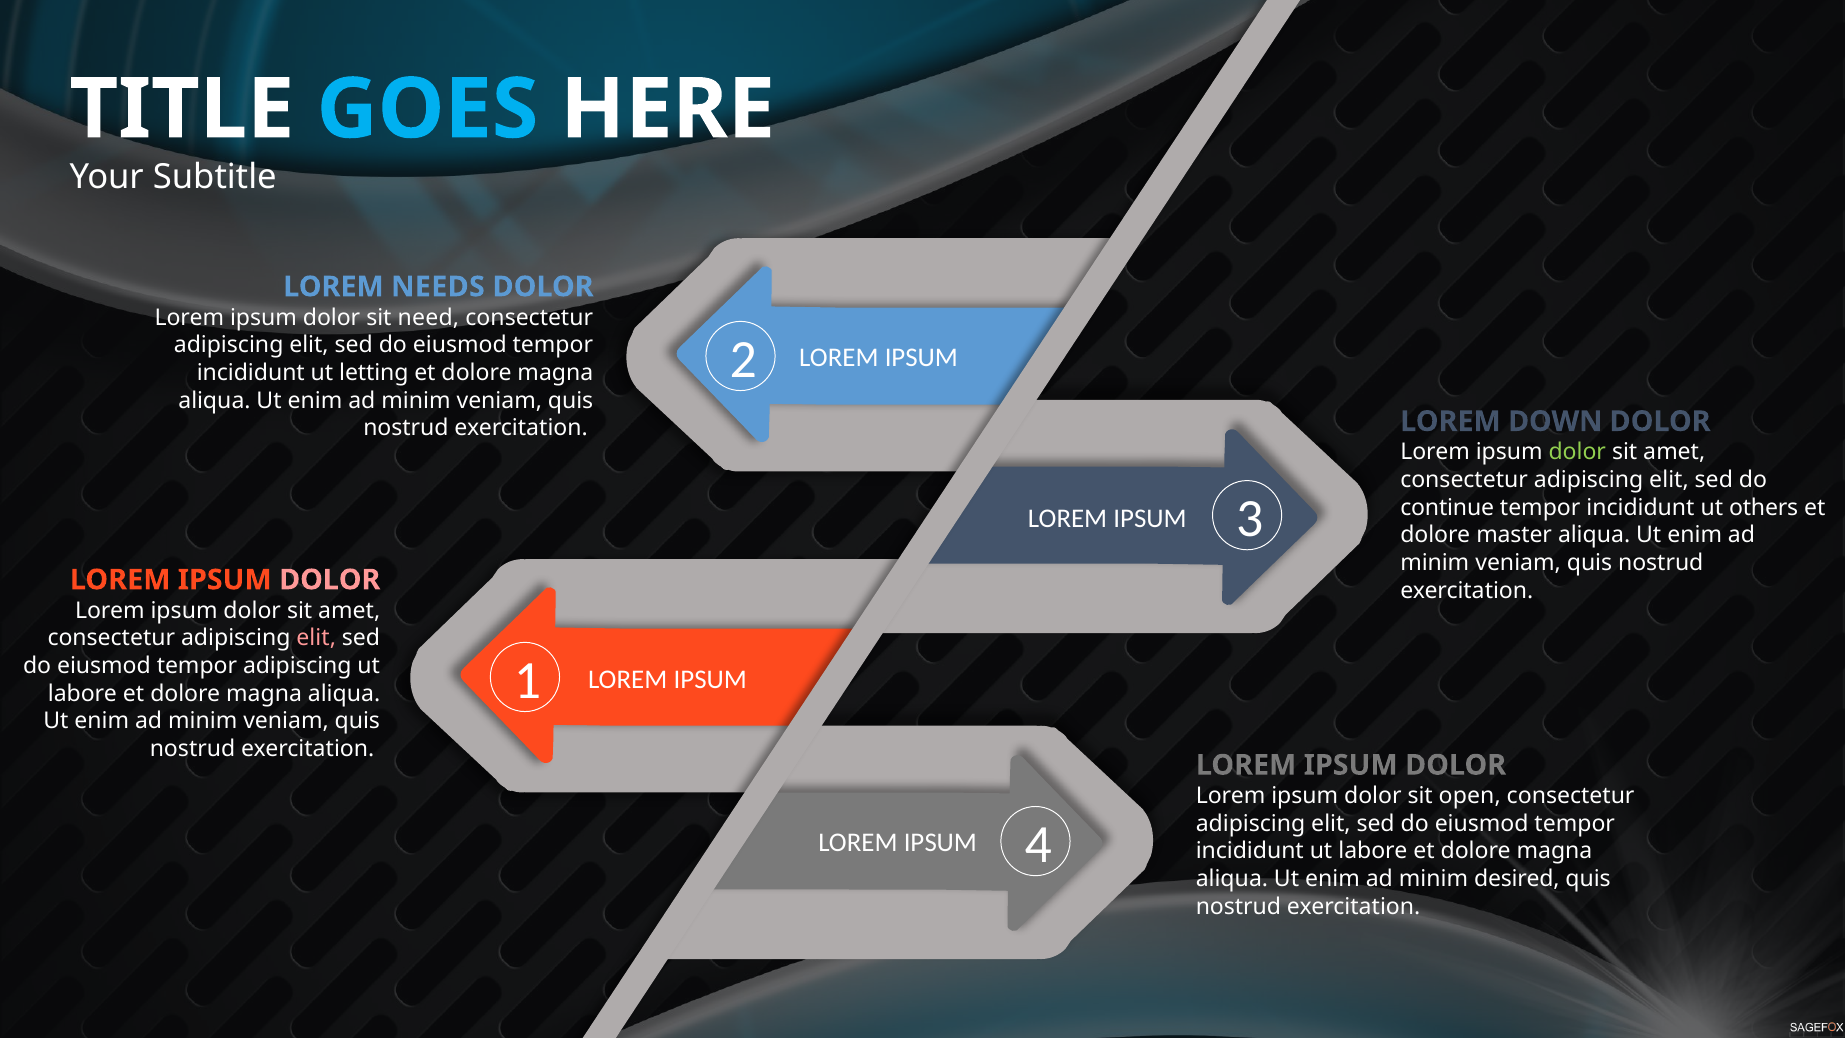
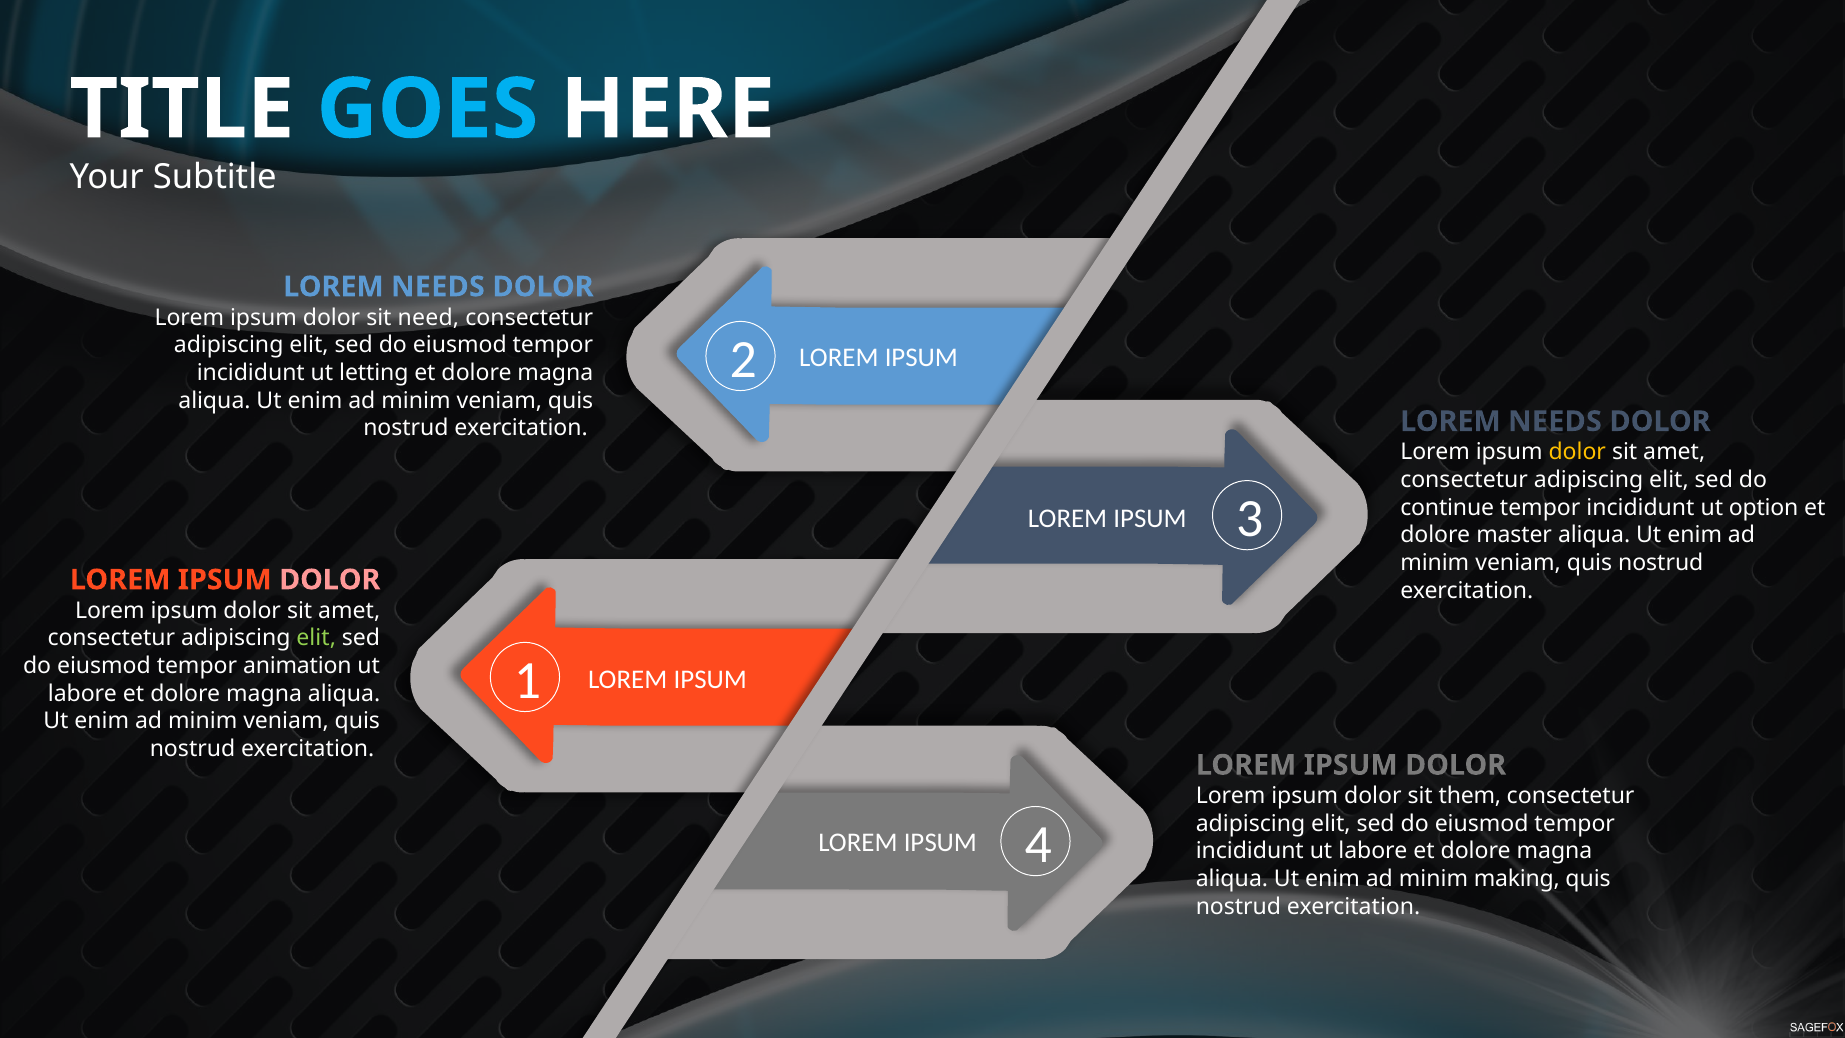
DOWN: DOWN -> NEEDS (1555, 421)
dolor colour: light green -> yellow (1577, 452)
others: others -> option (1764, 507)
elit colour: pink -> light green (316, 638)
tempor adipiscing: adipiscing -> animation (297, 666)
open: open -> them (1470, 796)
desired: desired -> making (1517, 879)
